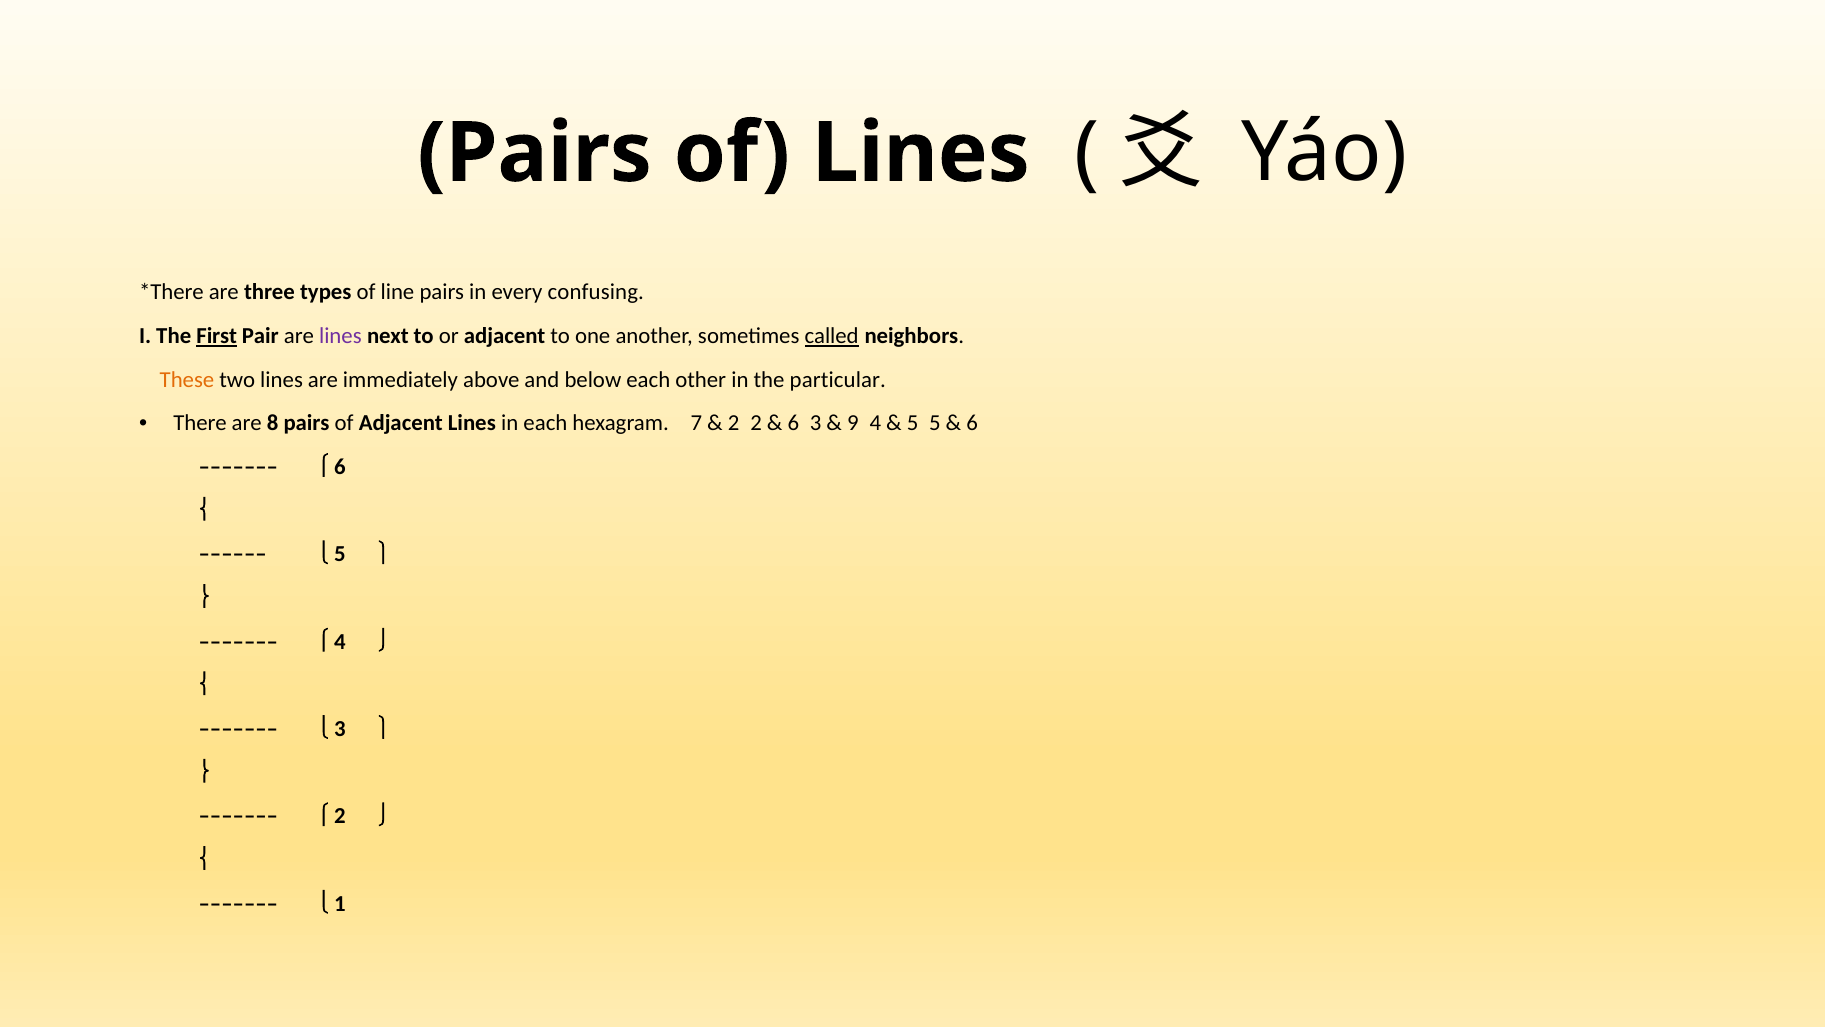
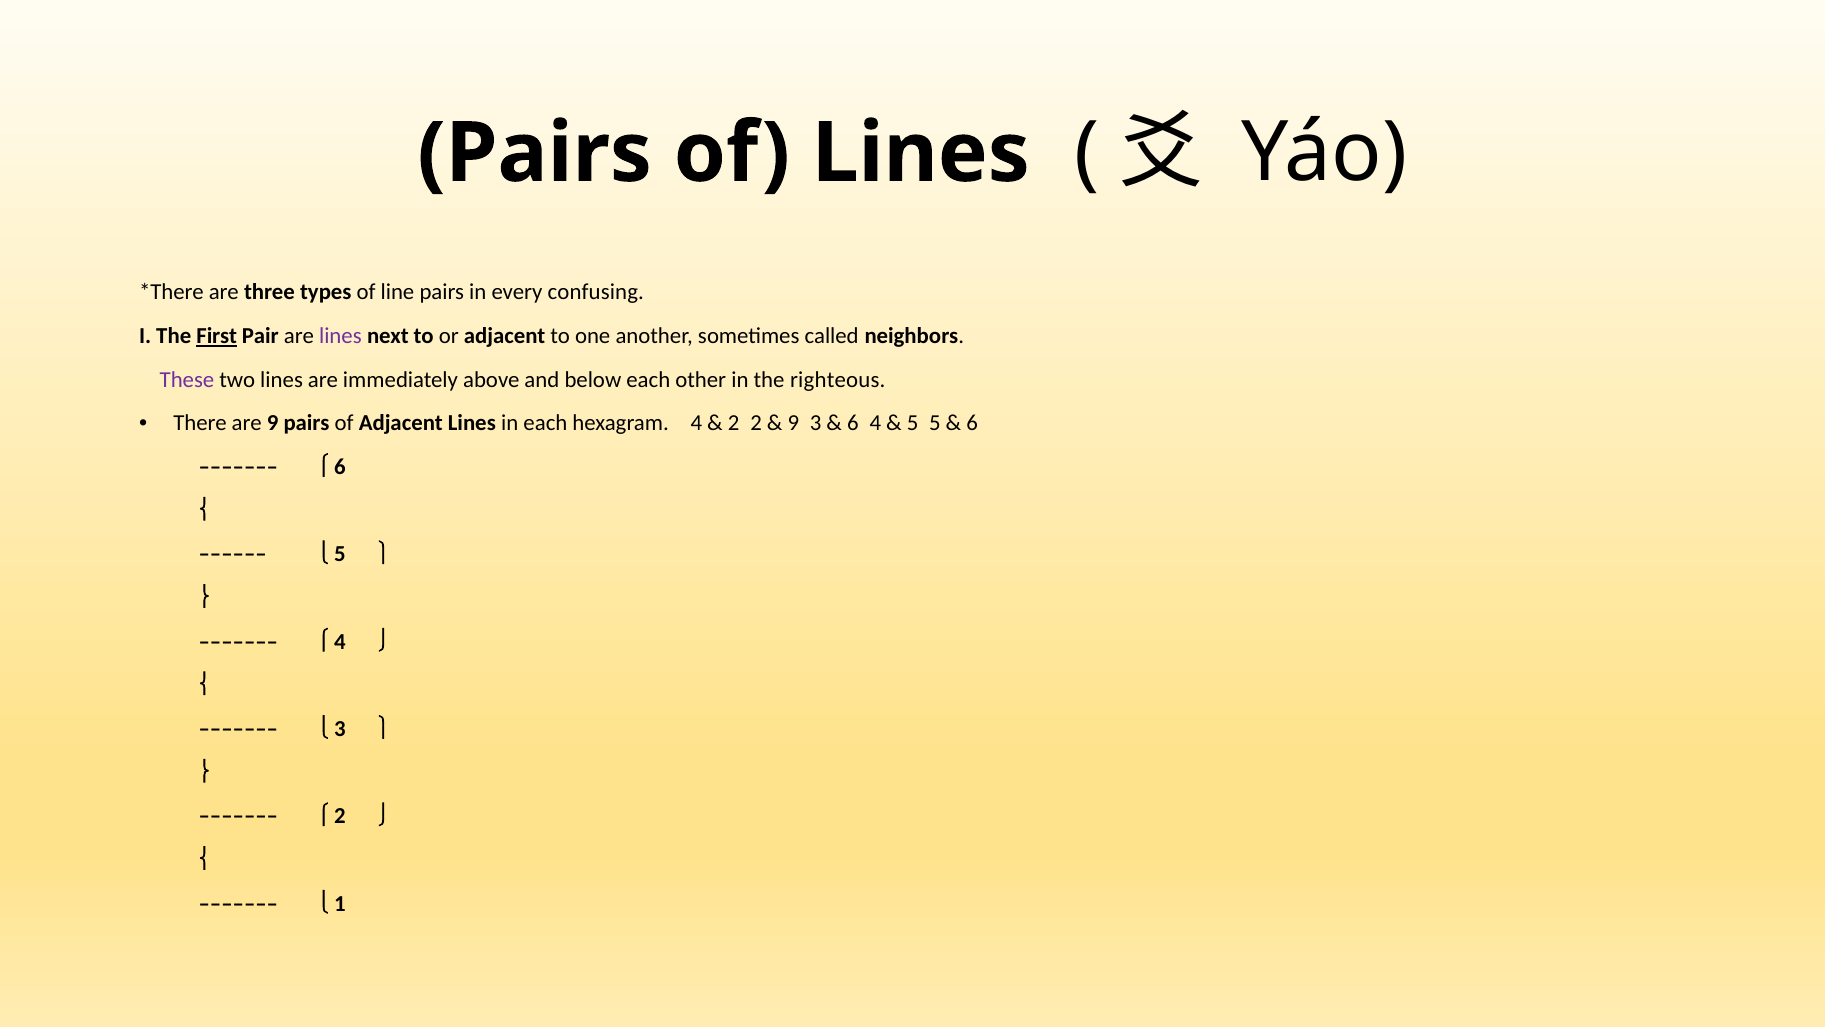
called underline: present -> none (832, 336)
These colour: orange -> purple (187, 380)
particular: particular -> righteous (838, 380)
are 8: 8 -> 9 (273, 423)
hexagram 7: 7 -> 4 (696, 423)
6: 6 -> 9 (793, 423)
9: 9 -> 6 (853, 423)
